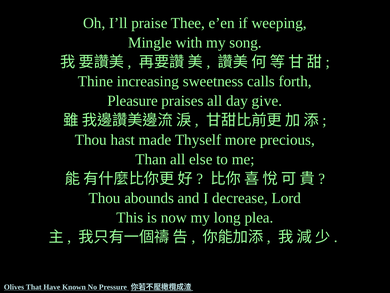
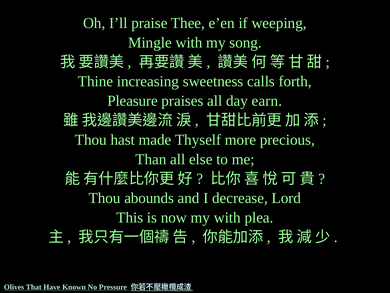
give: give -> earn (267, 101)
my long: long -> with (227, 217)
